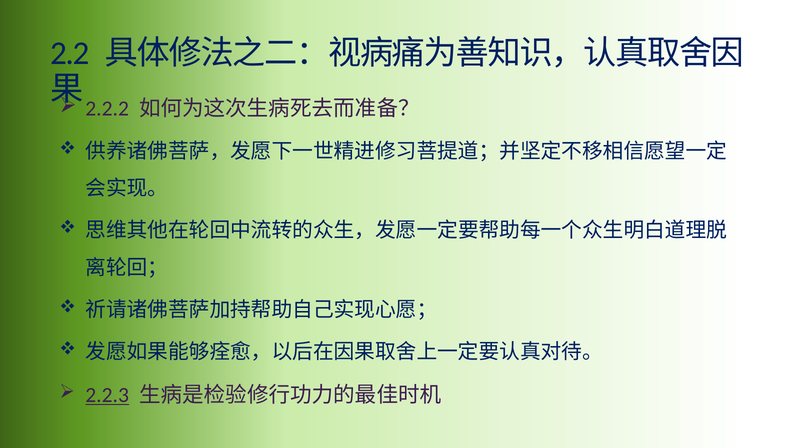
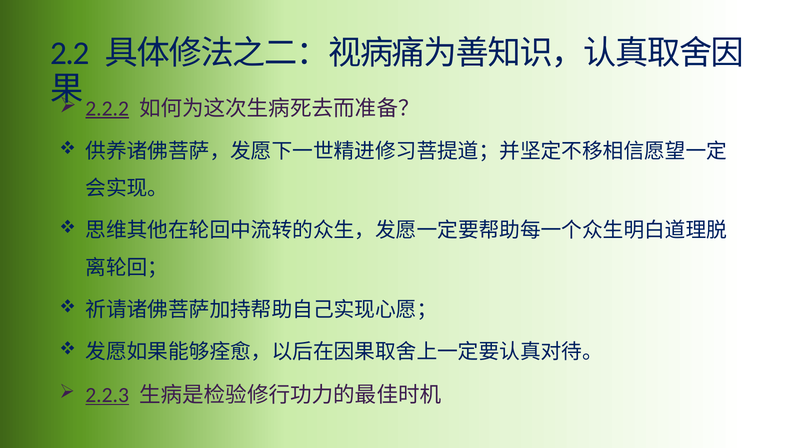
2.2.2 underline: none -> present (107, 108)
